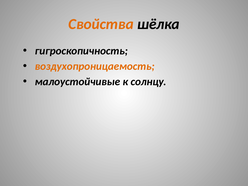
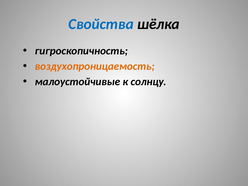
Свойства colour: orange -> blue (101, 24)
